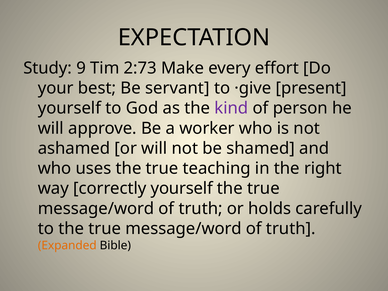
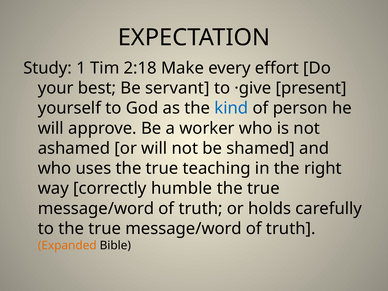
9: 9 -> 1 (81, 68)
2:73: 2:73 -> 2:18 (140, 68)
kind colour: purple -> blue (231, 108)
correctly yourself: yourself -> humble (182, 188)
